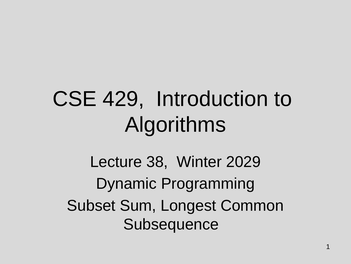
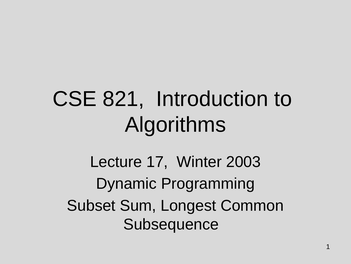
429: 429 -> 821 (123, 99)
38: 38 -> 17 (157, 161)
2029: 2029 -> 2003 (243, 161)
